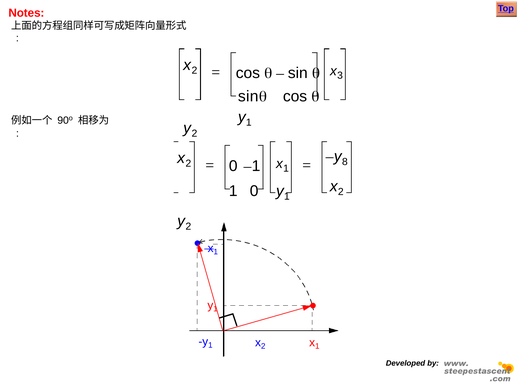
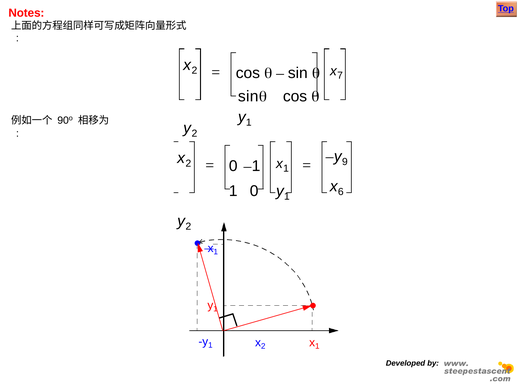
3: 3 -> 7 (340, 76)
8: 8 -> 9 (345, 162)
2: 2 -> 6 (341, 192)
